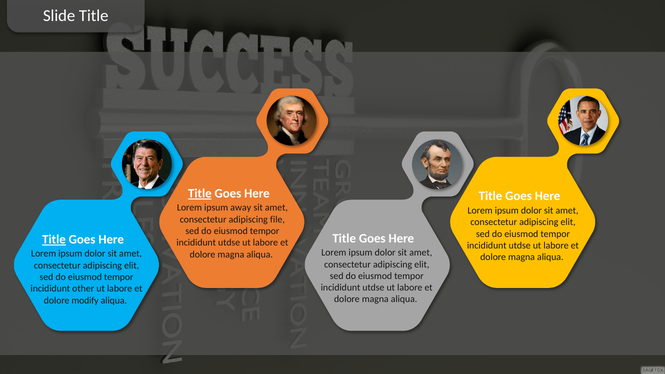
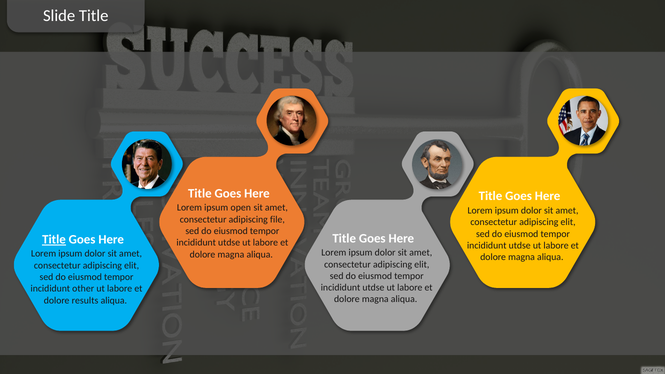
Title underline: present -> none (200, 193)
away: away -> open (241, 208)
modify: modify -> results (85, 300)
